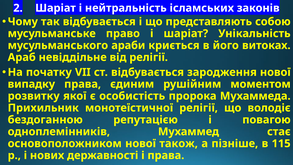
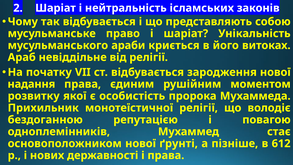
випадку: випадку -> надання (31, 84)
також: також -> ґрунті (179, 143)
115: 115 -> 612 (281, 143)
